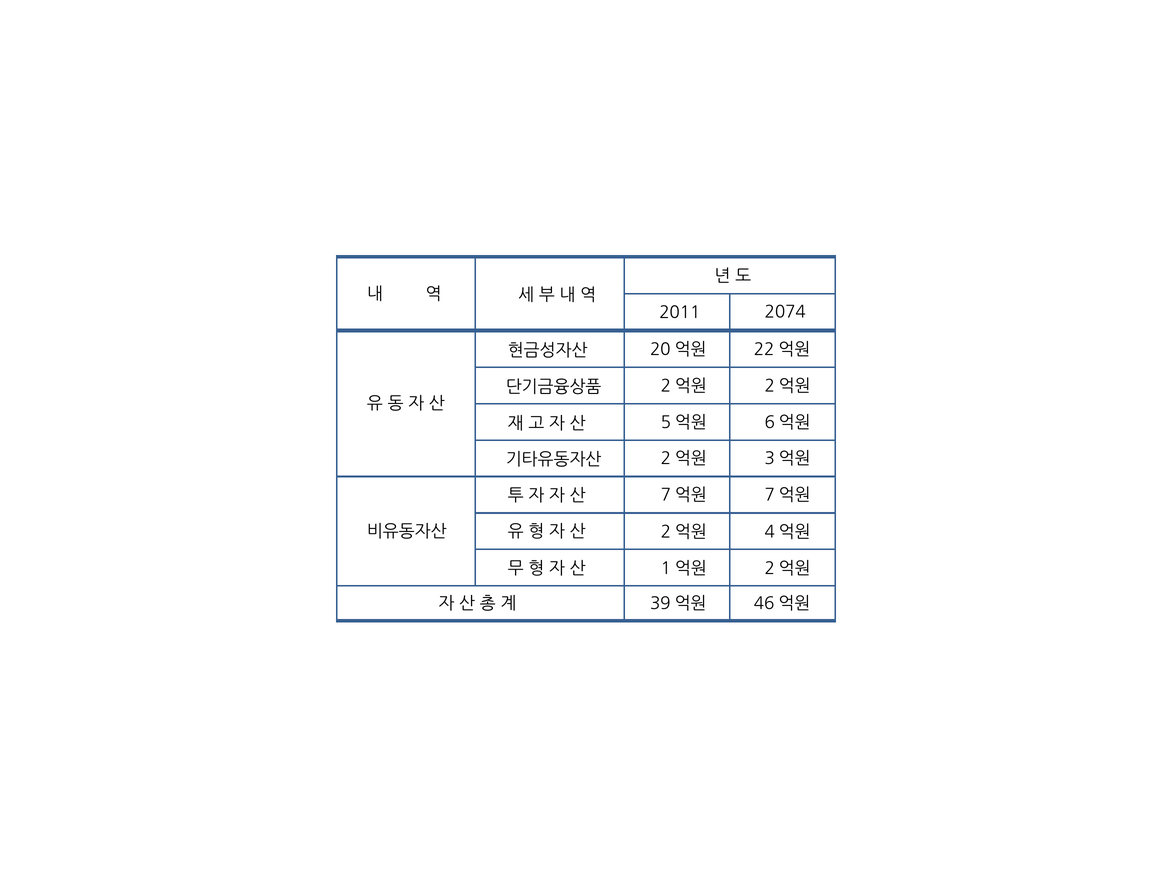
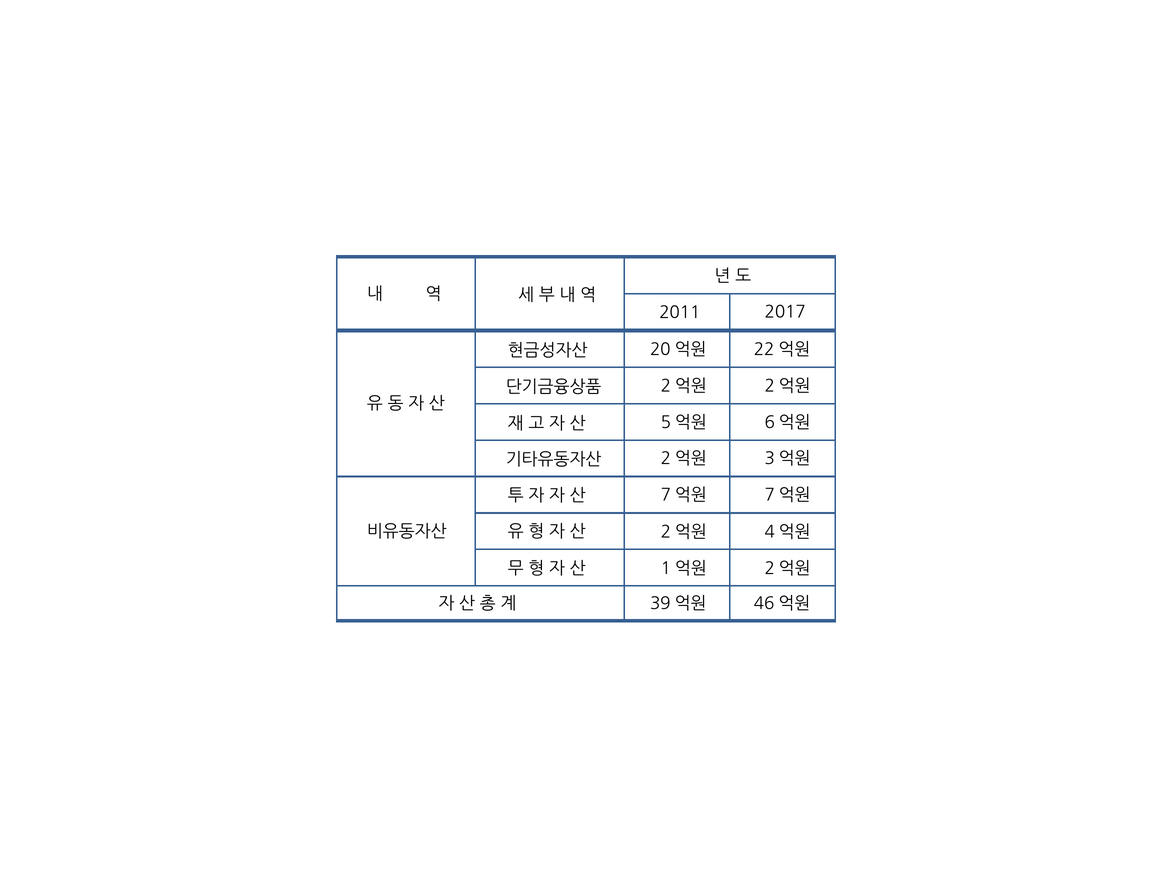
2074: 2074 -> 2017 (785, 312)
